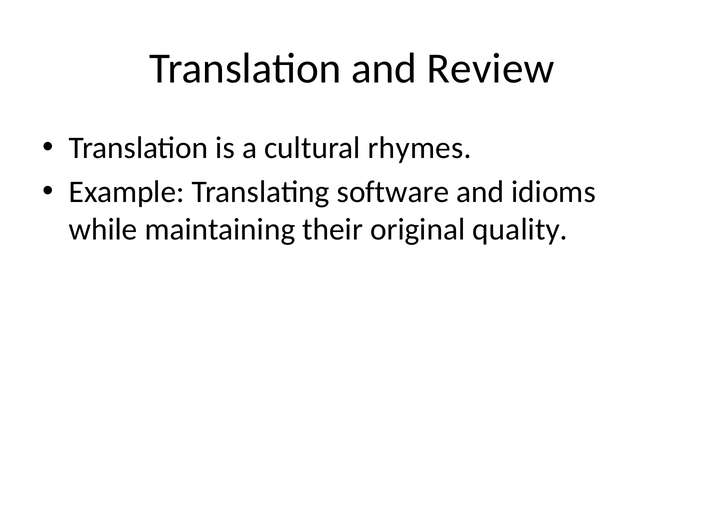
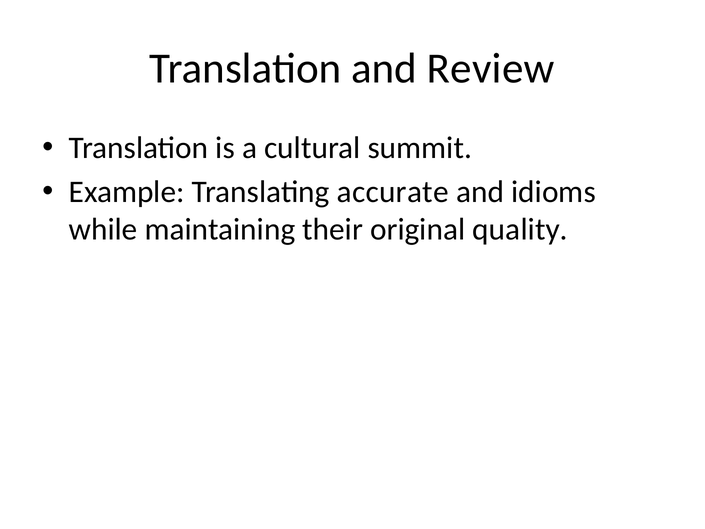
rhymes: rhymes -> summit (420, 148)
software: software -> accurate (393, 192)
